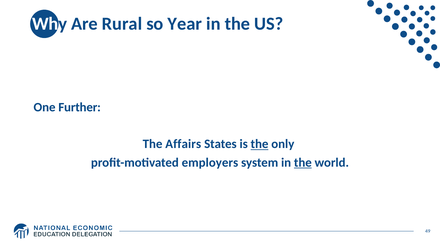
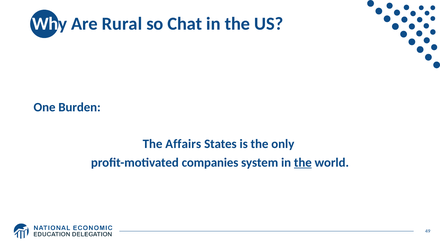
Year: Year -> Chat (185, 24)
Further: Further -> Burden (80, 107)
the underline: present -> none (260, 144)
employers: employers -> companies (210, 163)
